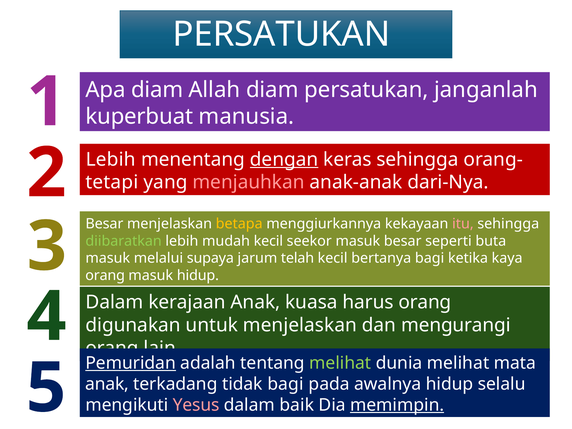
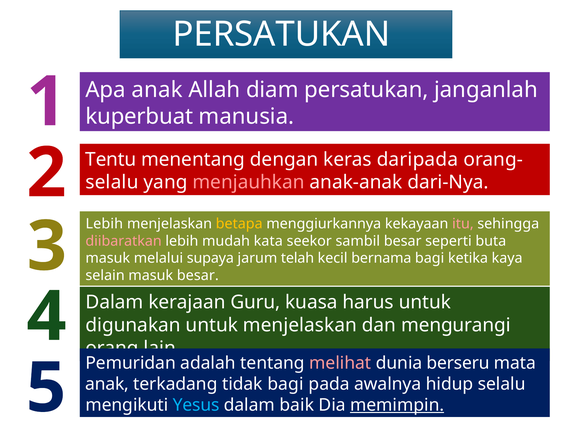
Apa diam: diam -> anak (157, 90)
Lebih: Lebih -> Tentu (111, 159)
dengan underline: present -> none (284, 159)
keras sehingga: sehingga -> daripada (417, 159)
tetapi: tetapi -> selalu (112, 182)
Besar: Besar -> Lebih (104, 224)
diibaratkan colour: light green -> pink (124, 241)
mudah kecil: kecil -> kata (268, 241)
seekor masuk: masuk -> sambil (358, 241)
bertanya: bertanya -> bernama (381, 258)
orang: orang -> selain (105, 275)
masuk hidup: hidup -> besar (198, 275)
kerajaan Anak: Anak -> Guru (255, 302)
harus orang: orang -> untuk (425, 302)
Pemuridan underline: present -> none (131, 363)
melihat colour: light green -> pink (340, 363)
dunia melihat: melihat -> berseru (458, 363)
Yesus colour: pink -> light blue (196, 405)
